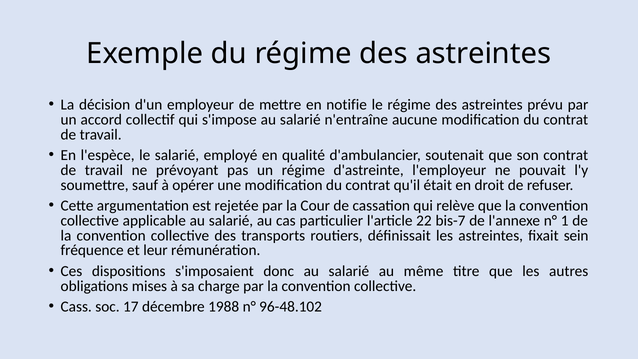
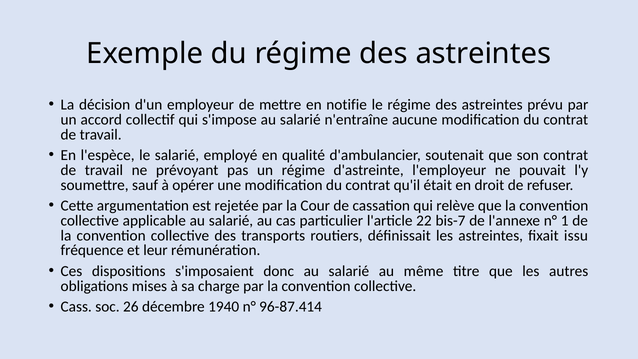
sein: sein -> issu (576, 235)
17: 17 -> 26 (131, 307)
1988: 1988 -> 1940 (224, 307)
96-48.102: 96-48.102 -> 96-87.414 (291, 307)
